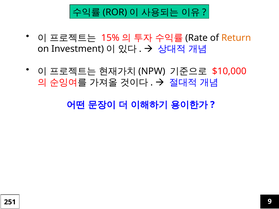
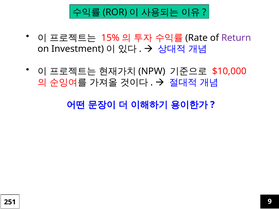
Return colour: orange -> purple (236, 38)
